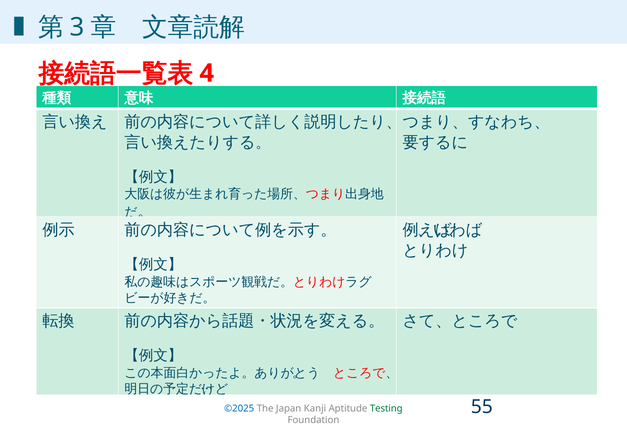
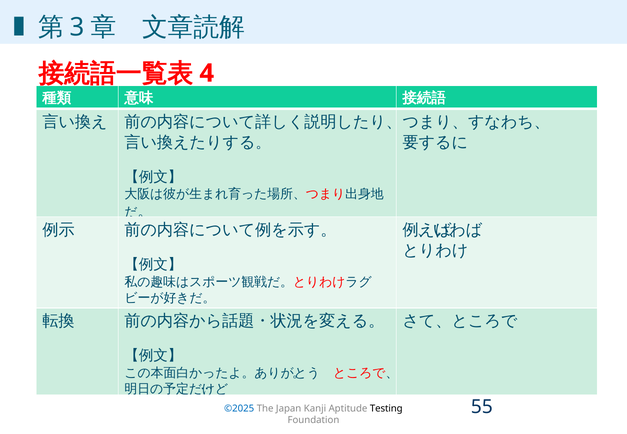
Testing colour: green -> black (386, 409)
